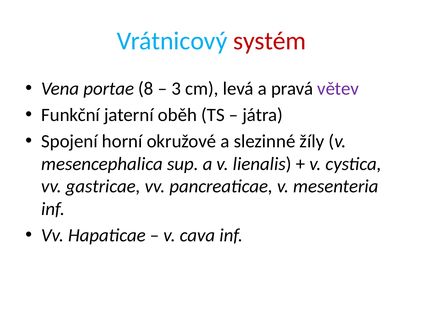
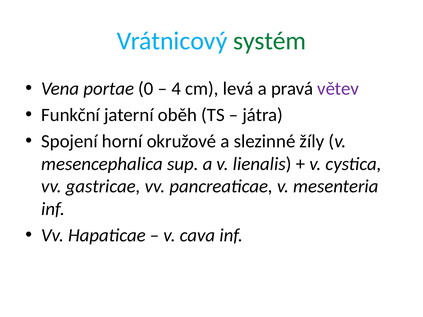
systém colour: red -> green (270, 41)
8: 8 -> 0 (146, 89)
3: 3 -> 4 (176, 89)
